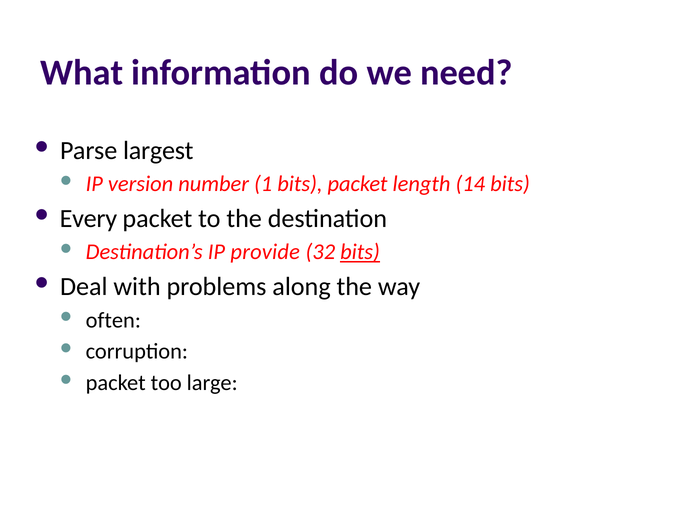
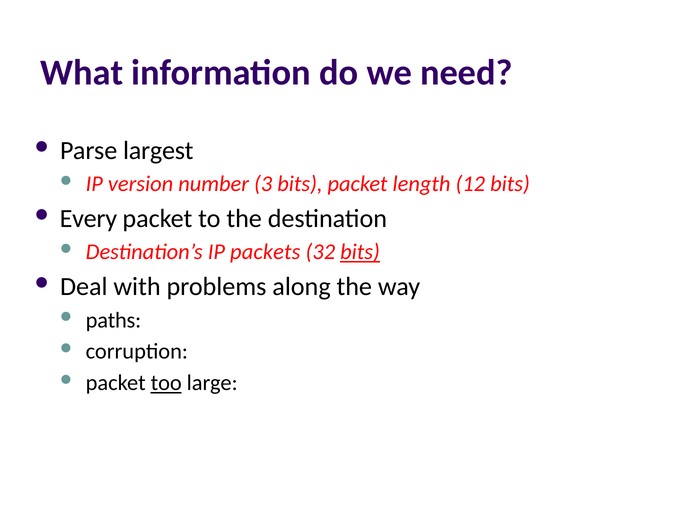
1: 1 -> 3 (263, 184)
14: 14 -> 12 (470, 184)
provide: provide -> packets (265, 252)
often: often -> paths (113, 320)
too underline: none -> present (166, 383)
